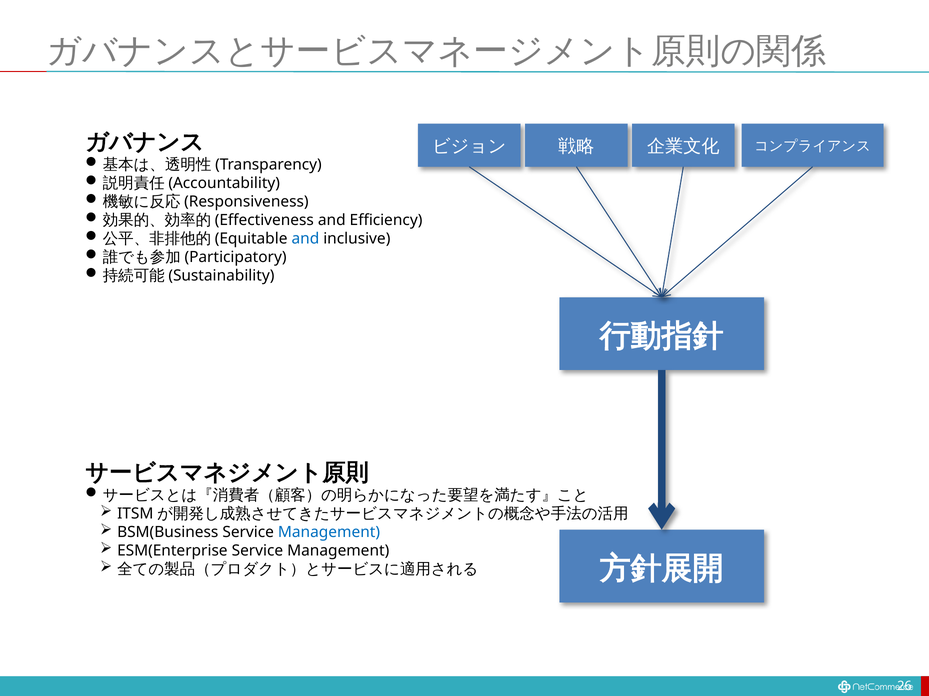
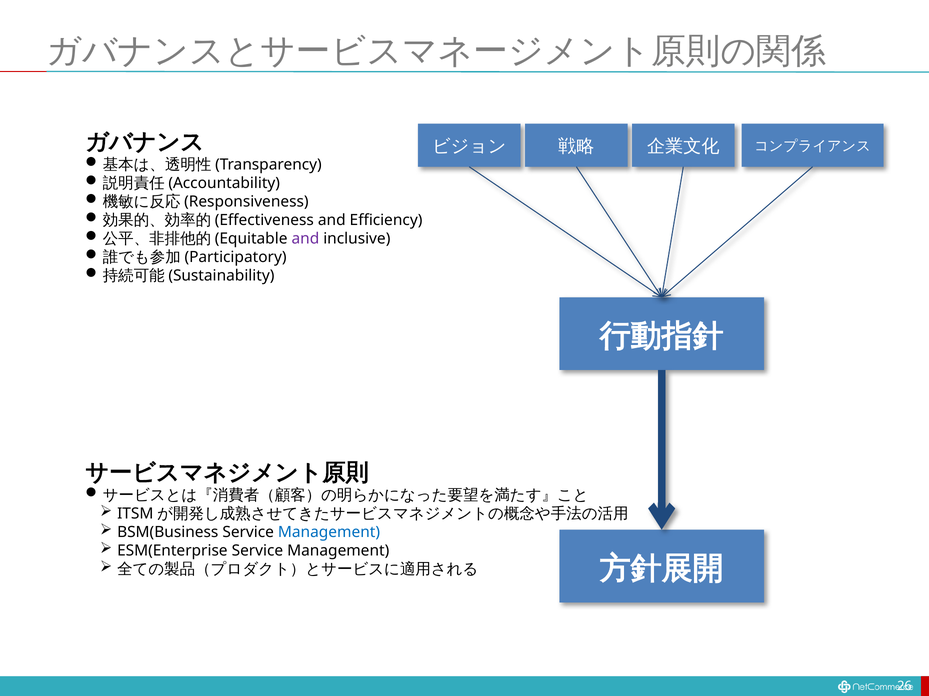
and colour: blue -> purple (305, 239)
